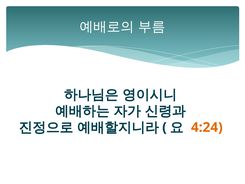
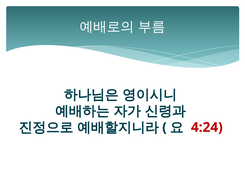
4:24 colour: orange -> red (207, 127)
